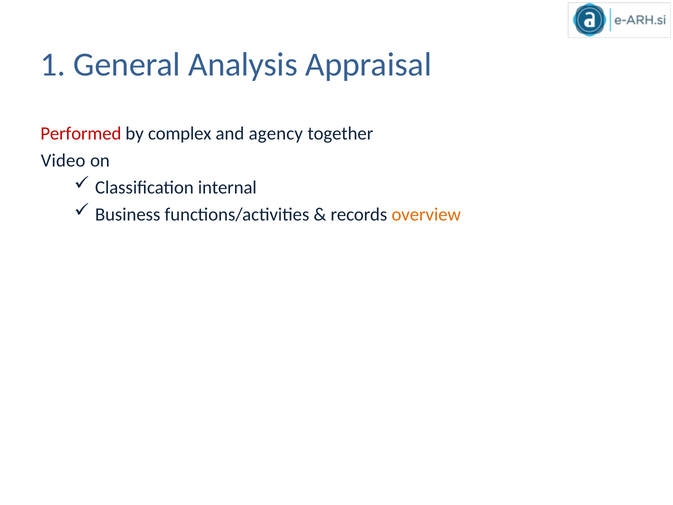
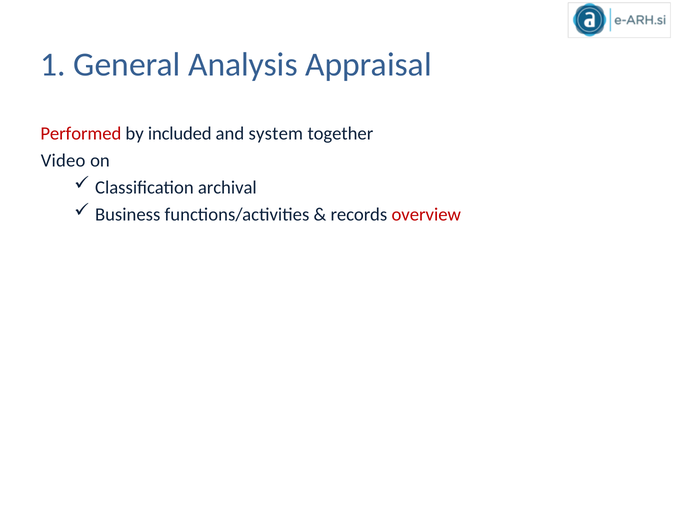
complex: complex -> included (180, 134)
agency: agency -> system (276, 134)
internal: internal -> archival (227, 188)
overview colour: orange -> red (426, 214)
